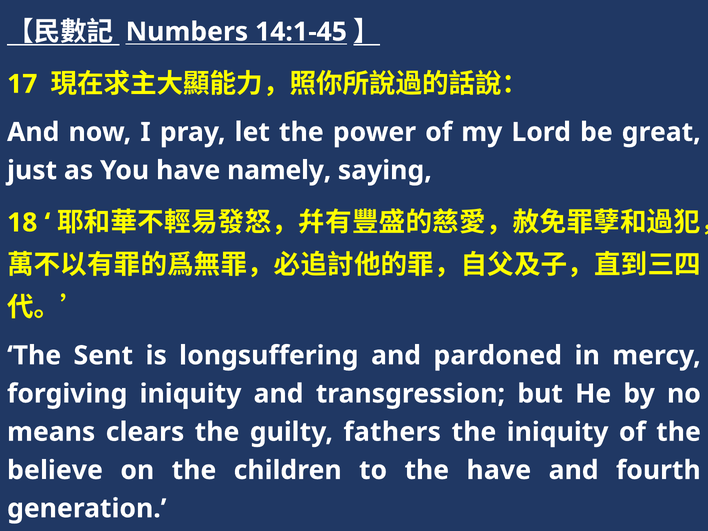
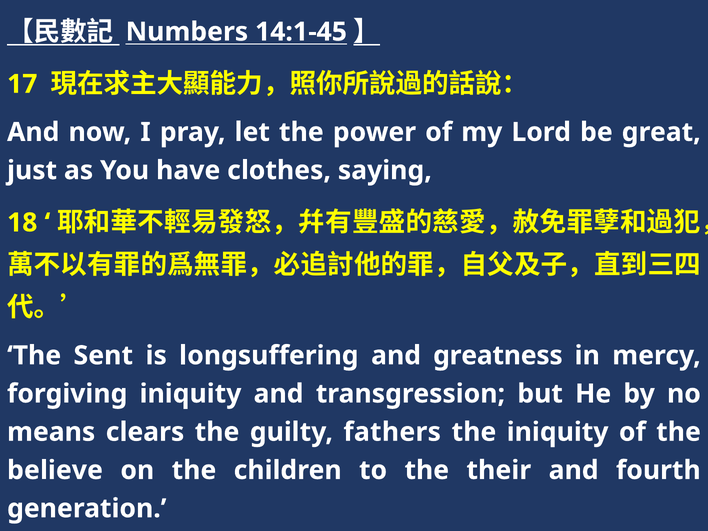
namely: namely -> clothes (279, 170)
pardoned: pardoned -> greatness (498, 356)
the have: have -> their (499, 470)
